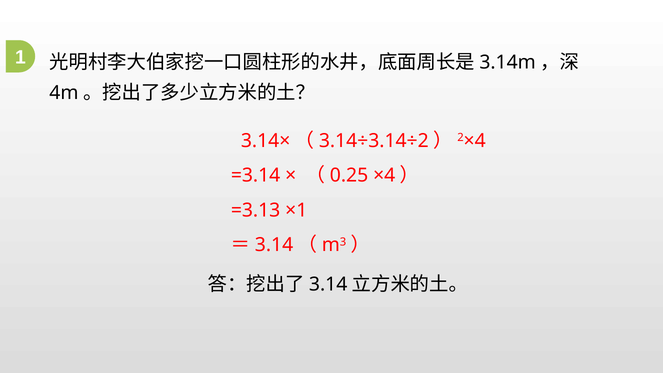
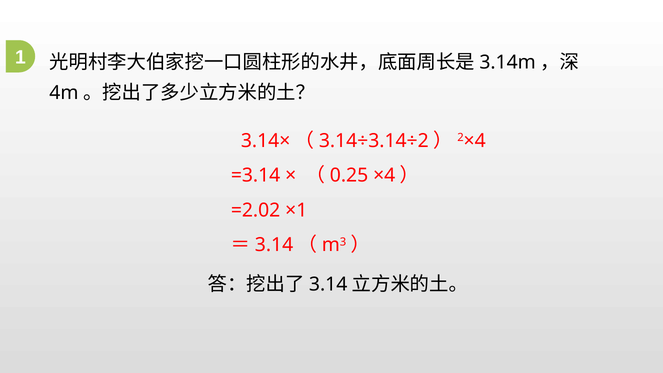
=3.13: =3.13 -> =2.02 (256, 210)
